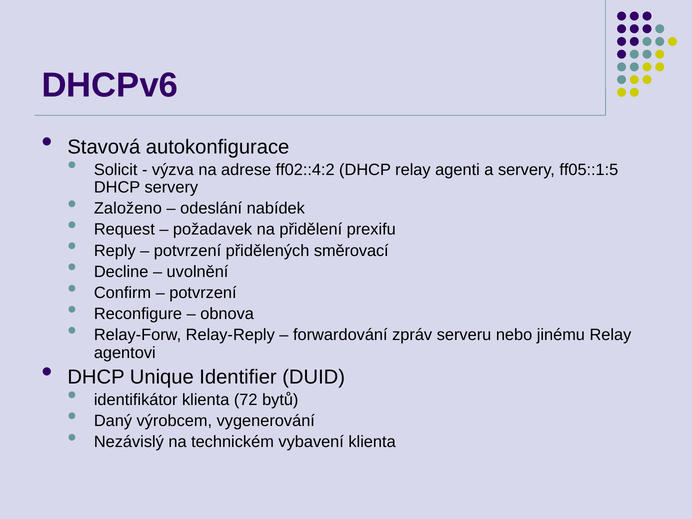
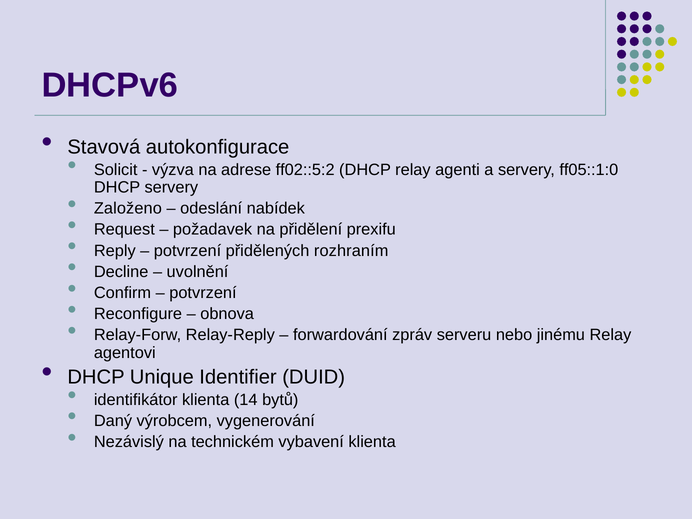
ff02::4:2: ff02::4:2 -> ff02::5:2 (305, 170)
ff05::1:5: ff05::1:5 -> ff05::1:0 (589, 170)
směrovací: směrovací -> rozhraním (351, 251)
72: 72 -> 14 (246, 400)
